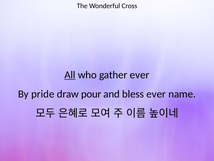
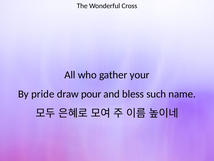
All underline: present -> none (70, 75)
gather ever: ever -> your (140, 75)
bless ever: ever -> such (156, 94)
